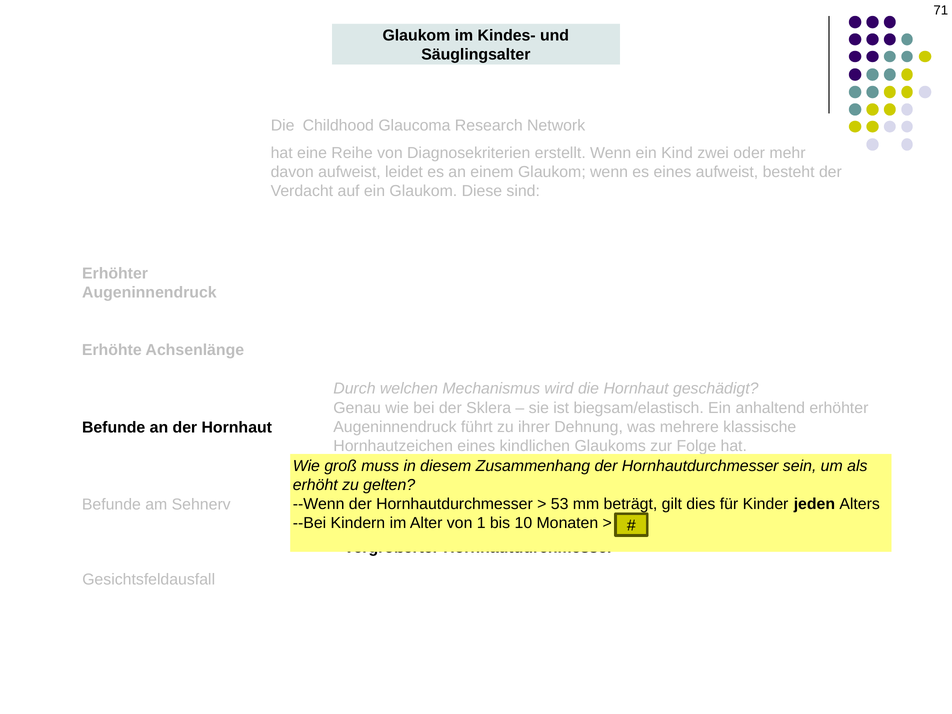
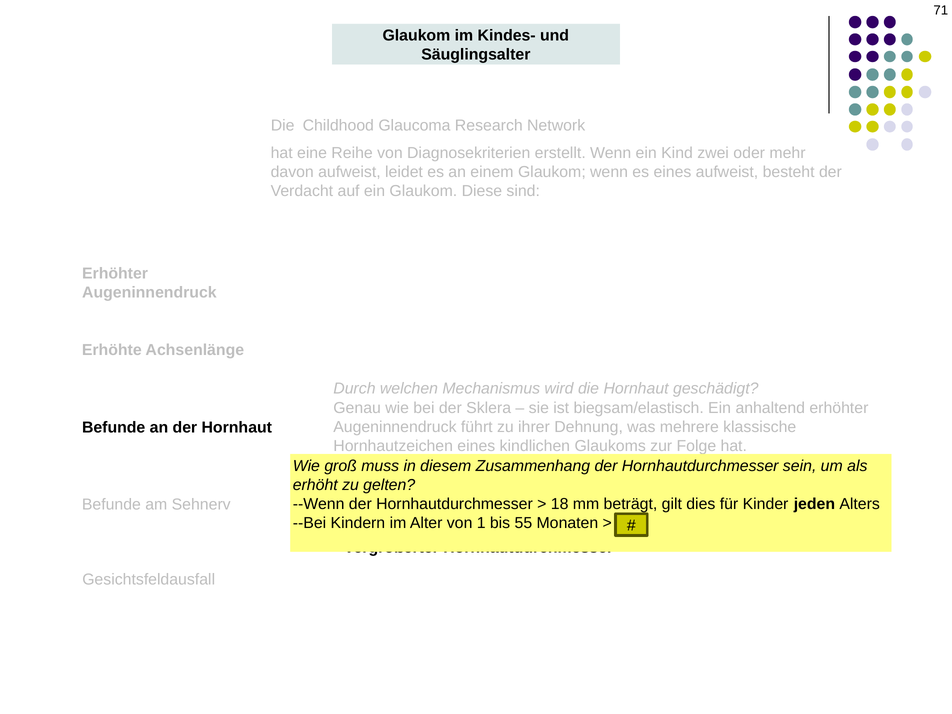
53: 53 -> 18 (560, 504)
10: 10 -> 55 (523, 523)
